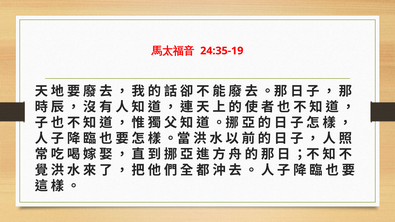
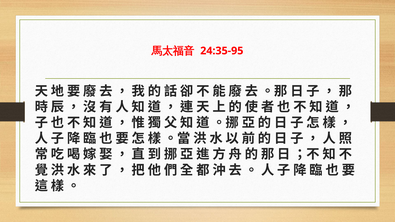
24:35-19: 24:35-19 -> 24:35-95 (222, 51)
